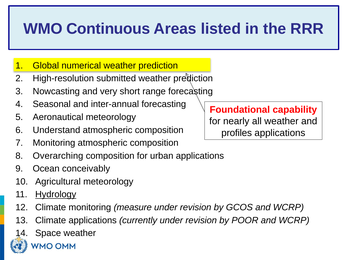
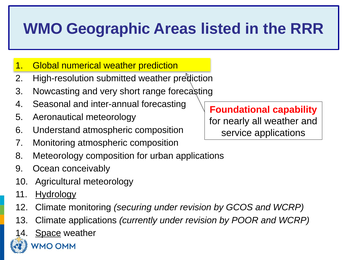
Continuous: Continuous -> Geographic (108, 29)
profiles: profiles -> service (237, 133)
Overarching: Overarching -> Meteorology (58, 155)
measure: measure -> securing (133, 207)
Space underline: none -> present (48, 233)
